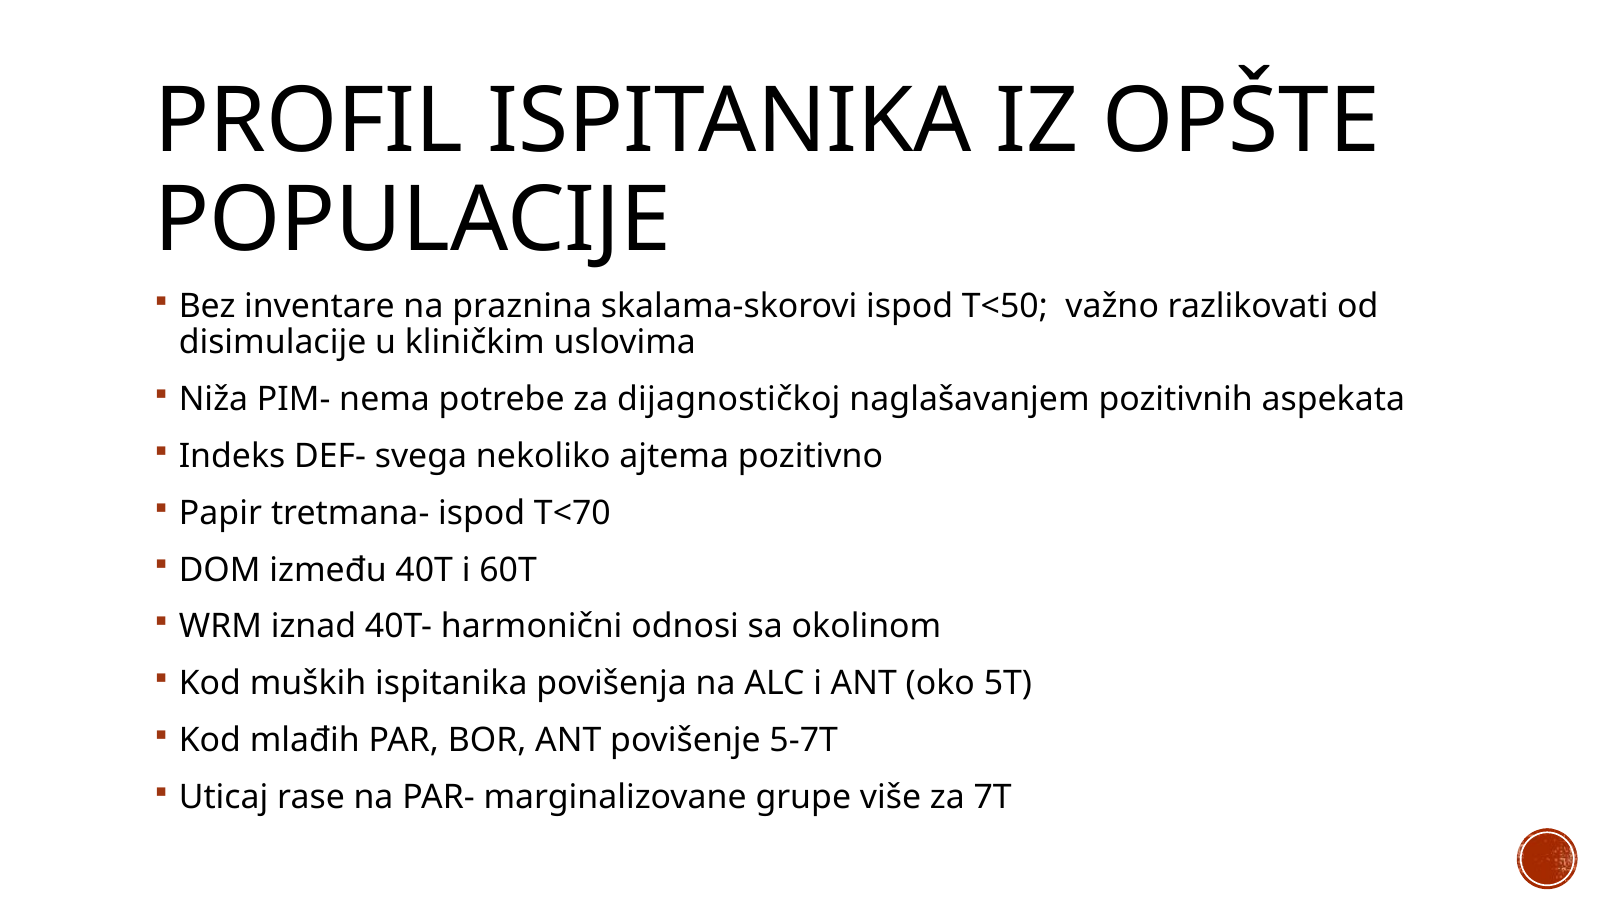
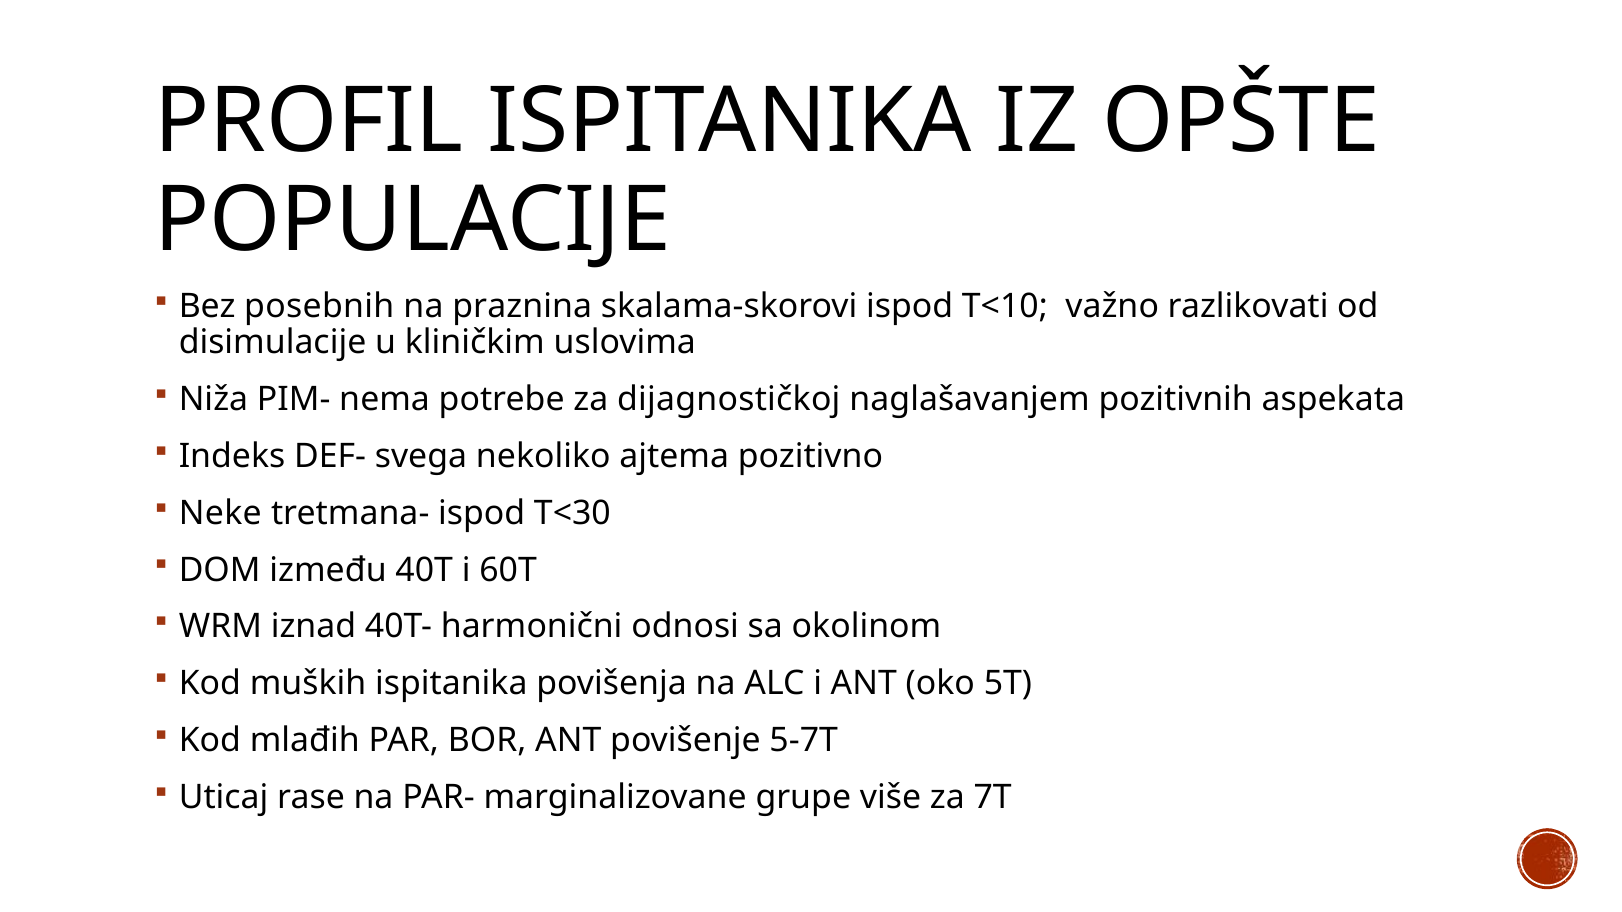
inventare: inventare -> posebnih (319, 306)
T<50: T<50 -> T<10 (1005, 306)
Papir: Papir -> Neke (220, 513)
T<70: T<70 -> T<30 (572, 513)
